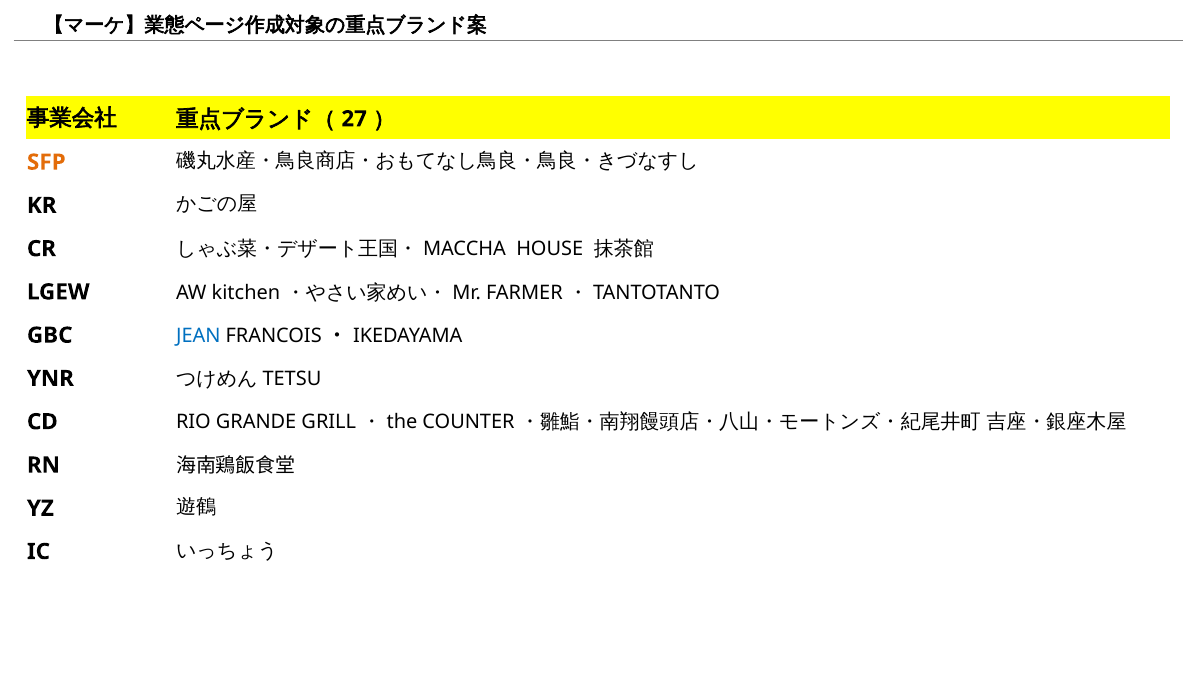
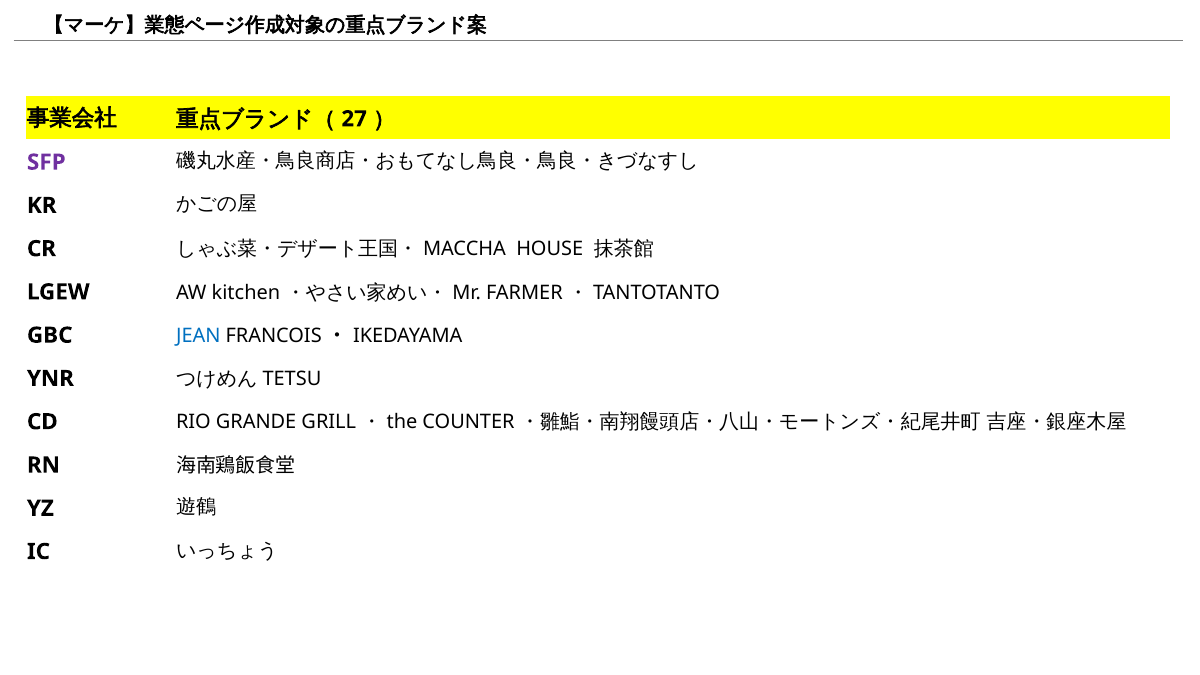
SFP colour: orange -> purple (46, 162)
